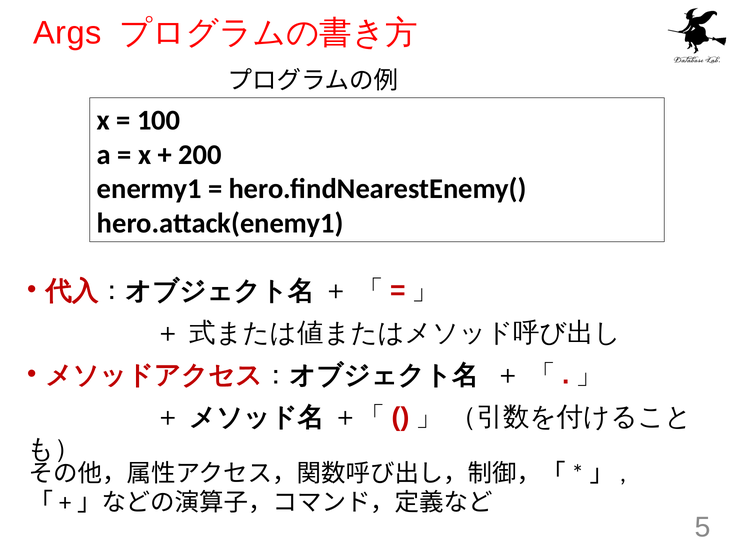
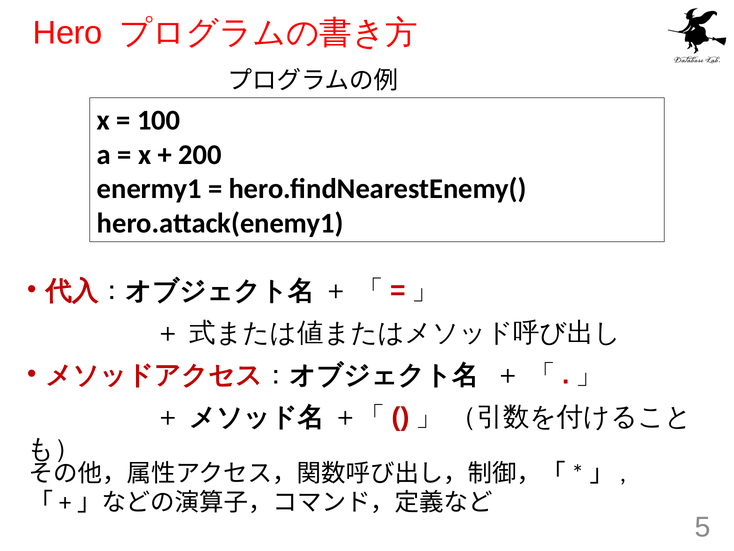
Args: Args -> Hero (68, 33)
